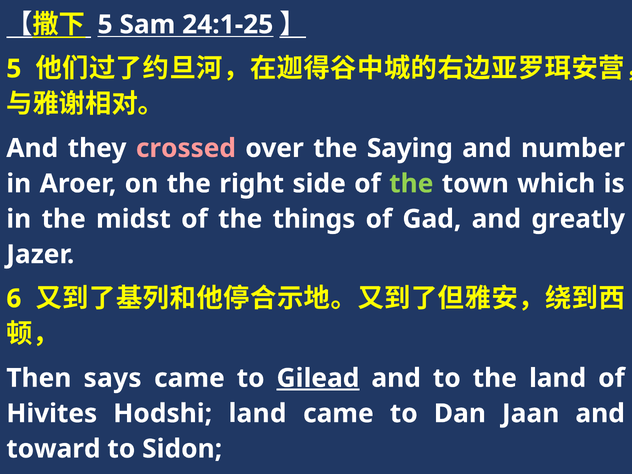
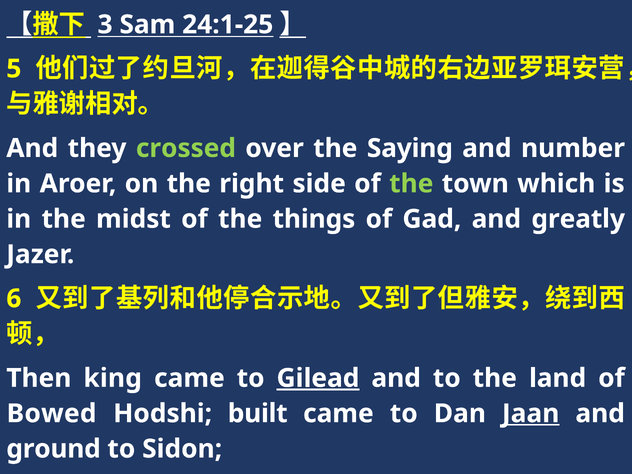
5: 5 -> 3 (105, 25)
crossed colour: pink -> light green (186, 148)
says: says -> king (113, 378)
Hivites: Hivites -> Bowed (52, 414)
Hodshi land: land -> built (258, 414)
Jaan underline: none -> present (531, 414)
toward: toward -> ground (54, 449)
